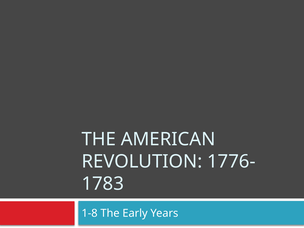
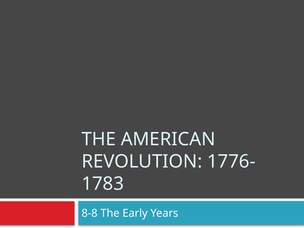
1-8: 1-8 -> 8-8 (90, 213)
